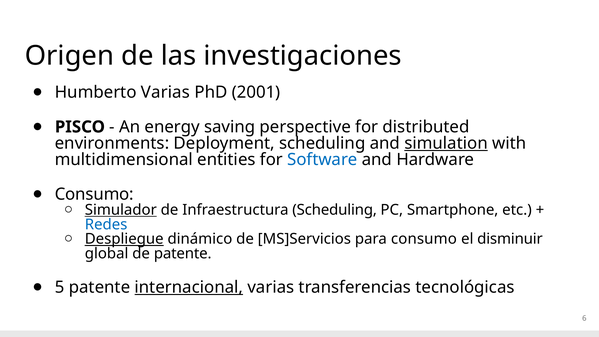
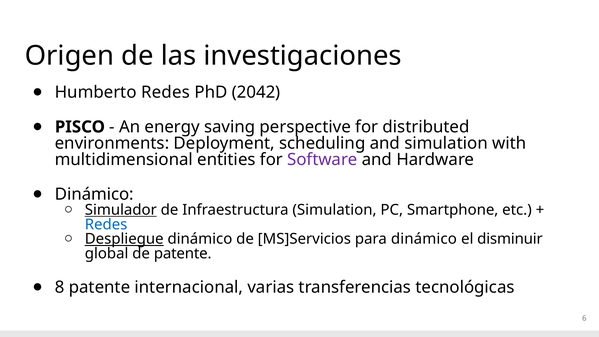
Humberto Varias: Varias -> Redes (165, 92)
2001: 2001 -> 2042 (256, 92)
simulation underline: present -> none (446, 143)
Software colour: blue -> purple (322, 160)
Consumo: Consumo -> Dinámico (94, 194)
Infraestructura Scheduling: Scheduling -> Simulation (335, 210)
para consumo: consumo -> dinámico (424, 239)
5: 5 -> 8 (60, 287)
internacional underline: present -> none (189, 287)
